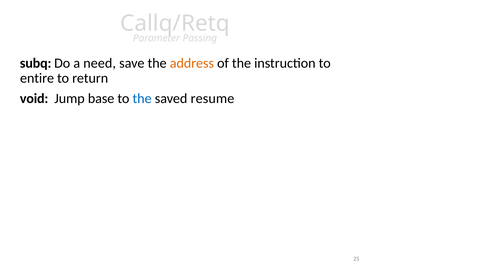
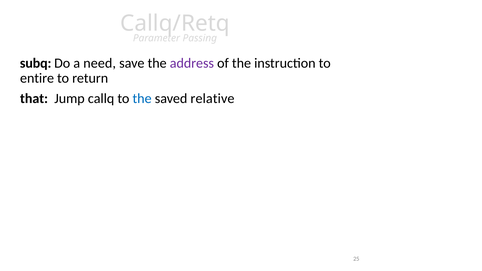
address colour: orange -> purple (192, 63)
void: void -> that (34, 99)
base: base -> callq (101, 99)
resume: resume -> relative (212, 99)
